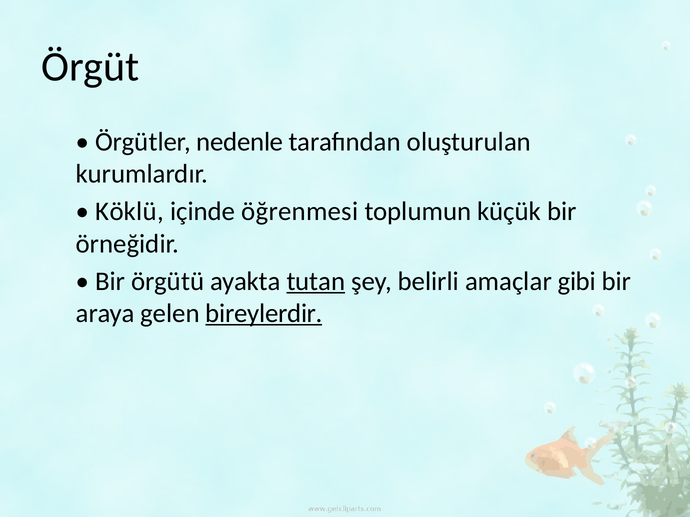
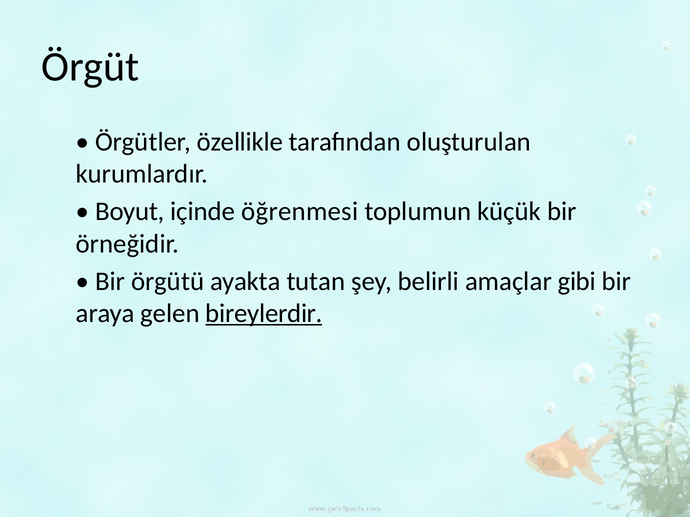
nedenle: nedenle -> özellikle (240, 142)
Köklü: Köklü -> Boyut (130, 212)
tutan underline: present -> none (316, 281)
